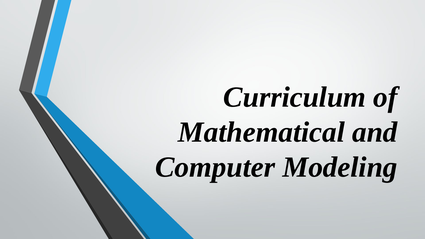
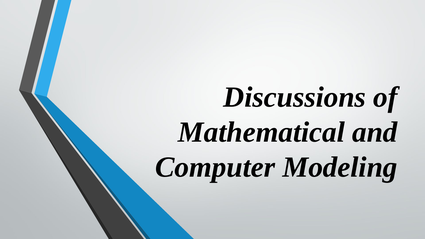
Curriculum: Curriculum -> Discussions (295, 97)
